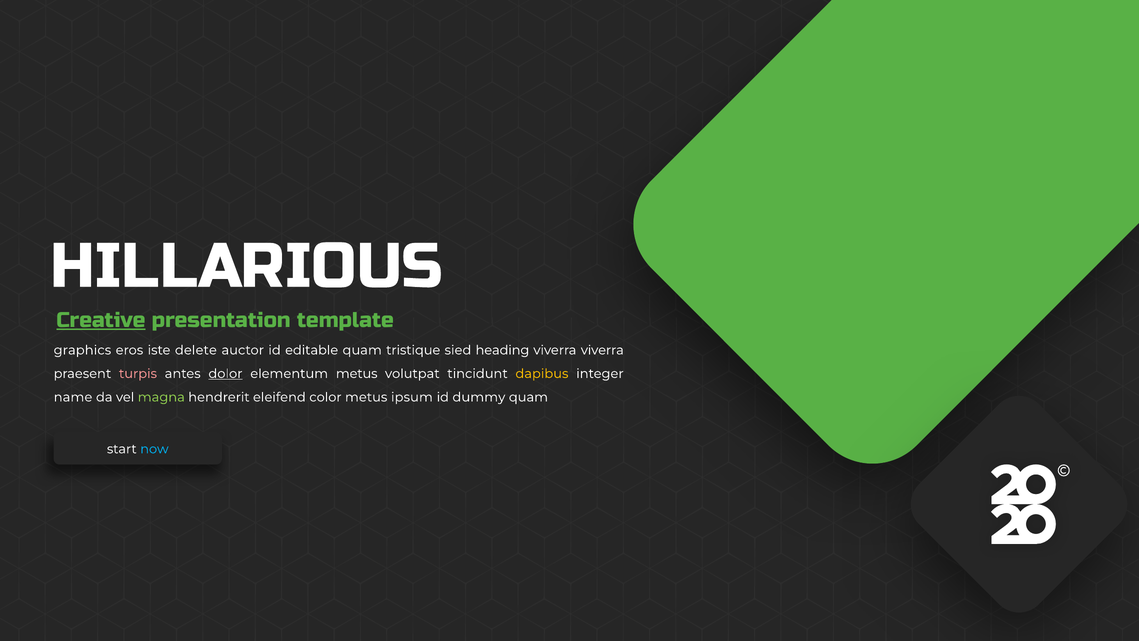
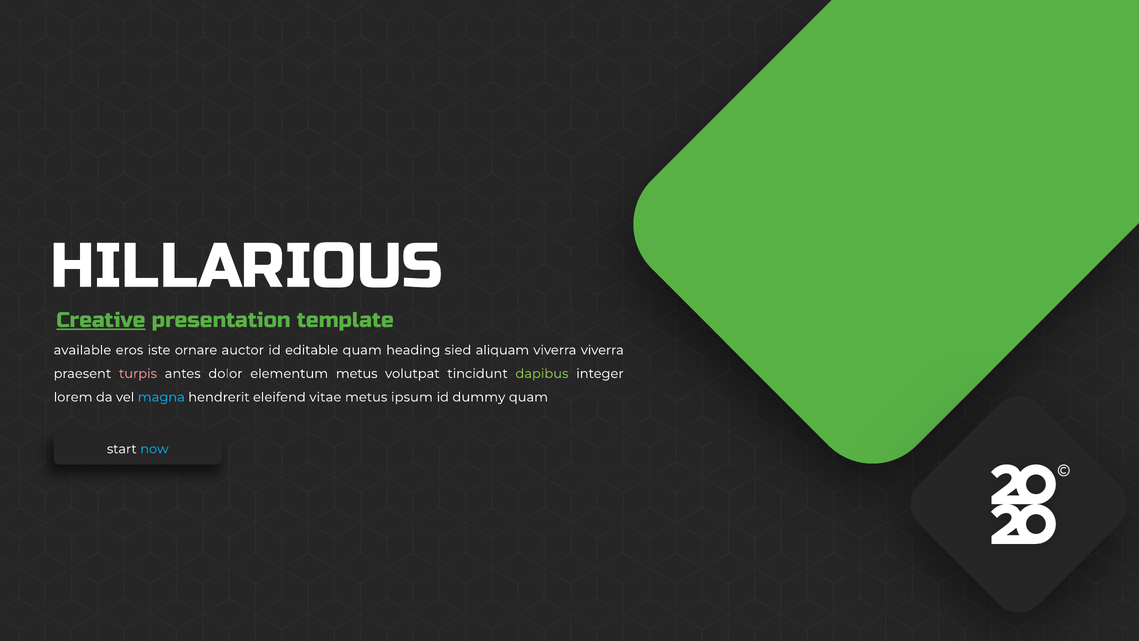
graphics: graphics -> available (82, 350)
delete: delete -> ornare (196, 350)
tristique: tristique -> heading (413, 350)
heading: heading -> aliquam (502, 350)
dolor underline: present -> none (225, 373)
dapibus colour: yellow -> light green (542, 373)
name: name -> lorem (73, 397)
magna colour: light green -> light blue (161, 397)
color: color -> vitae (325, 397)
